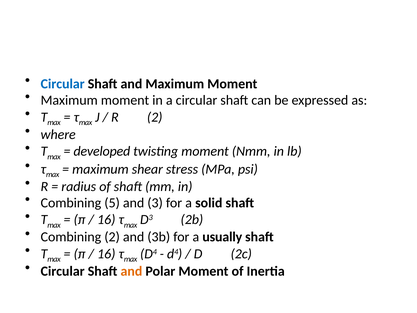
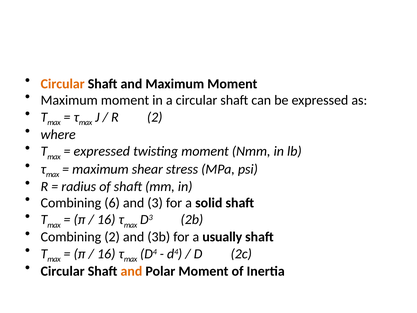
Circular colour: blue -> orange (63, 84)
developed: developed -> expressed (102, 151)
5: 5 -> 6 (112, 203)
